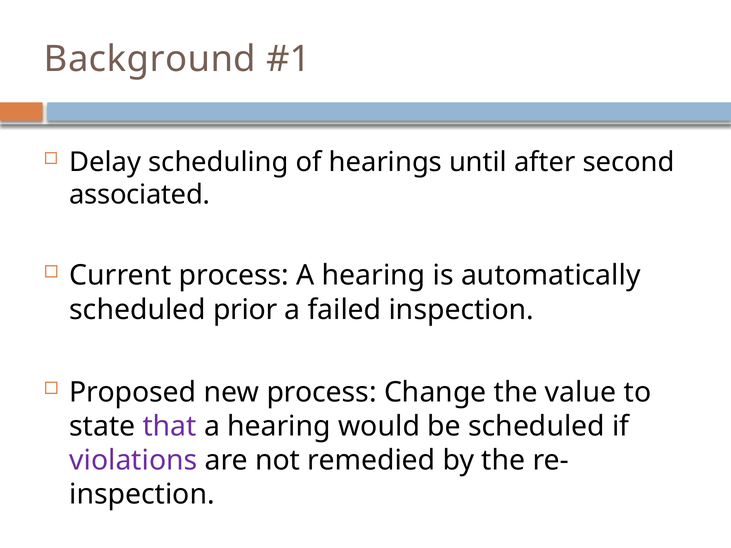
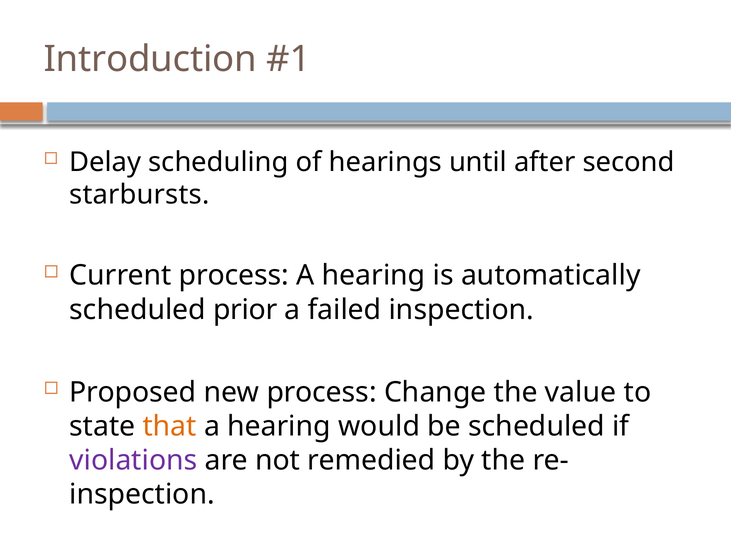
Background: Background -> Introduction (150, 59)
associated: associated -> starbursts (139, 195)
that colour: purple -> orange (170, 426)
